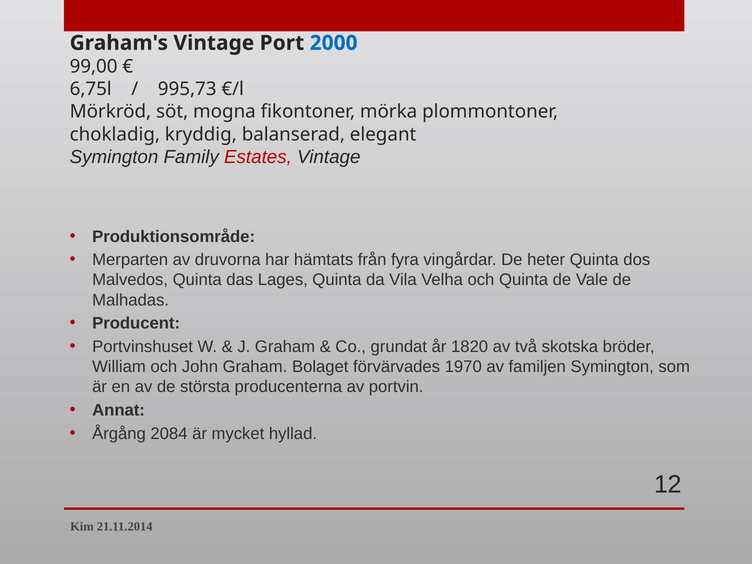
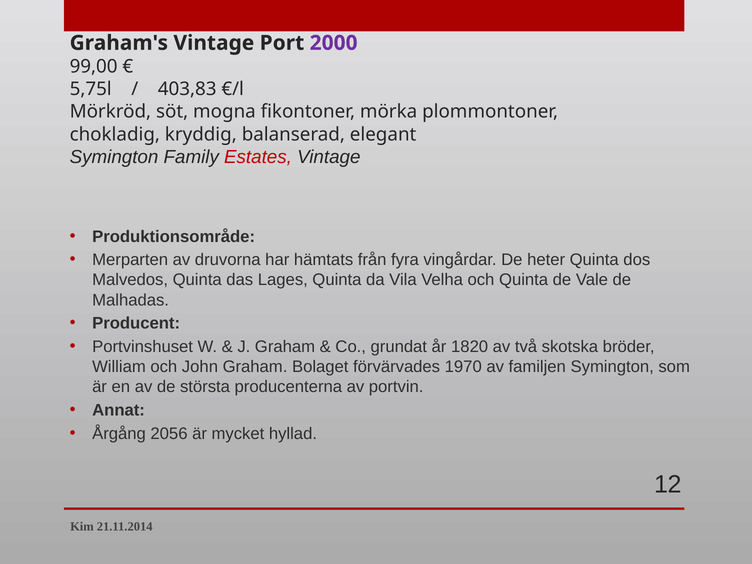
2000 colour: blue -> purple (334, 43)
6,75l: 6,75l -> 5,75l (91, 89)
995,73: 995,73 -> 403,83 (187, 89)
2084: 2084 -> 2056 (169, 434)
